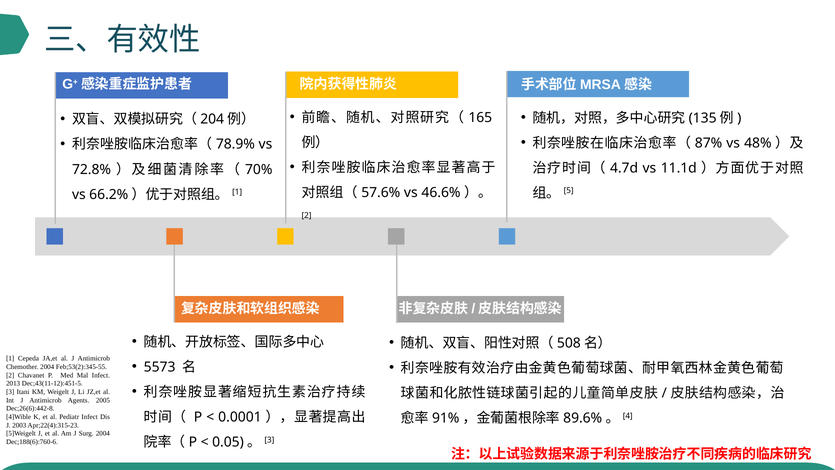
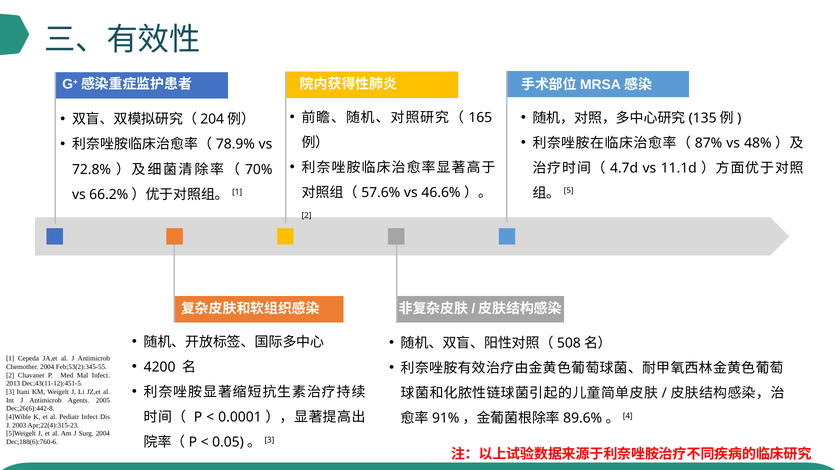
5573: 5573 -> 4200 (160, 367)
